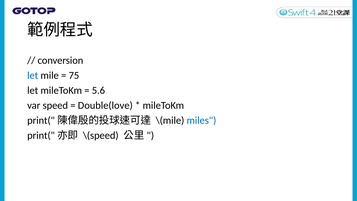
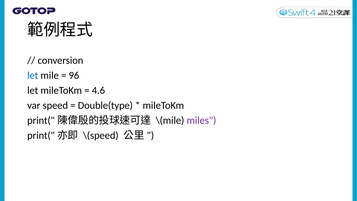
75: 75 -> 96 (74, 75)
5.6: 5.6 -> 4.6 (98, 90)
Double(love: Double(love -> Double(type (105, 105)
miles colour: blue -> purple (201, 120)
